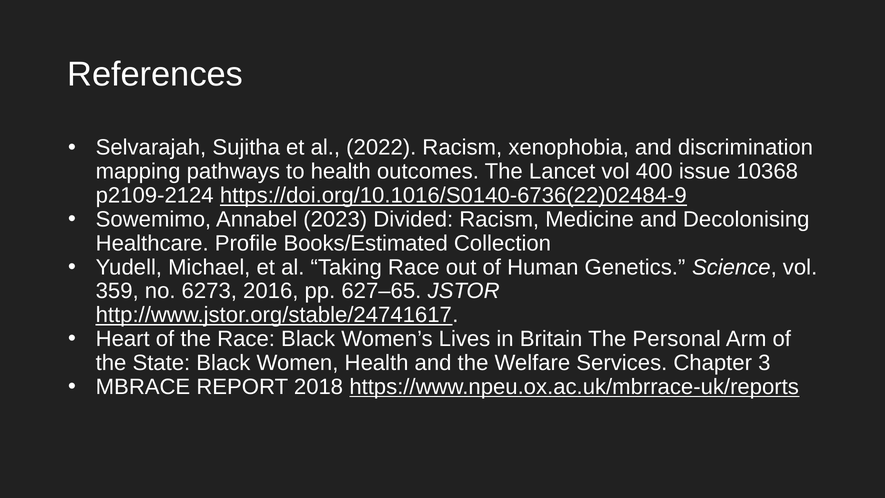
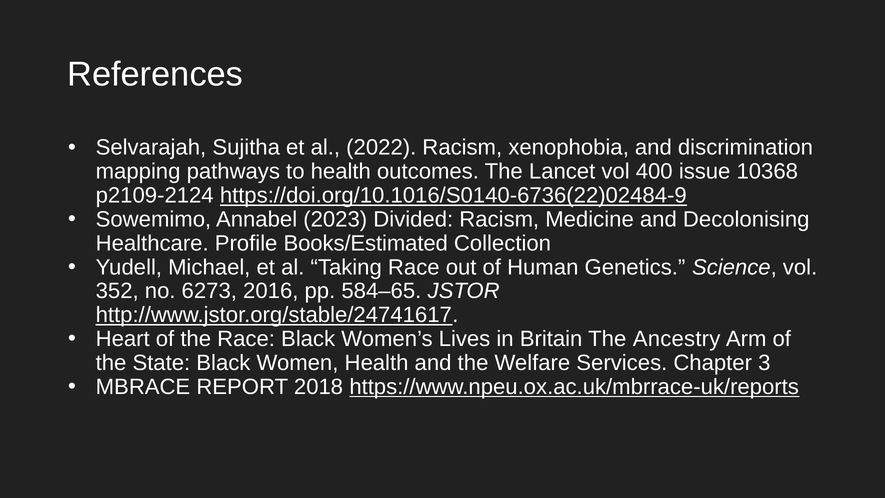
359: 359 -> 352 (117, 291)
627–65: 627–65 -> 584–65 (381, 291)
Personal: Personal -> Ancestry (677, 339)
